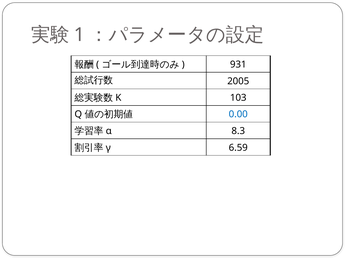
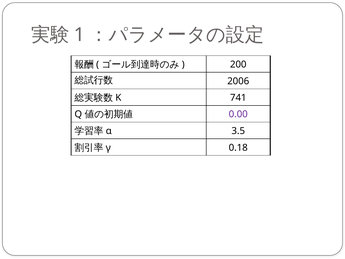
931: 931 -> 200 (238, 64)
2005: 2005 -> 2006 (238, 81)
103: 103 -> 741 (238, 98)
0.00 colour: blue -> purple (238, 114)
8.3: 8.3 -> 3.5 (238, 131)
6.59: 6.59 -> 0.18 (238, 147)
